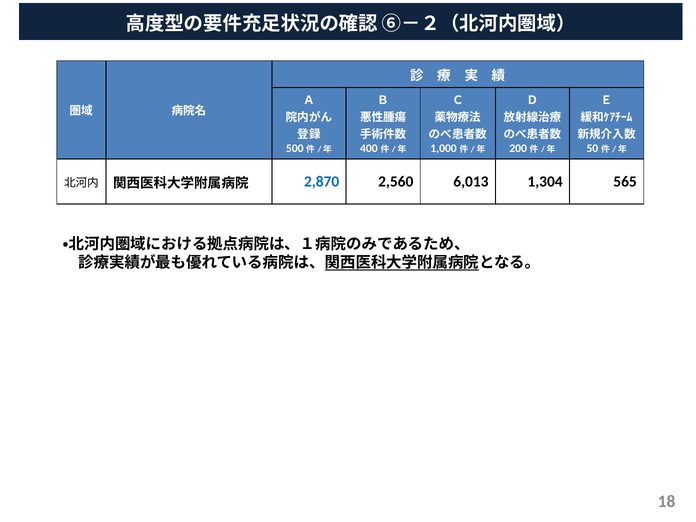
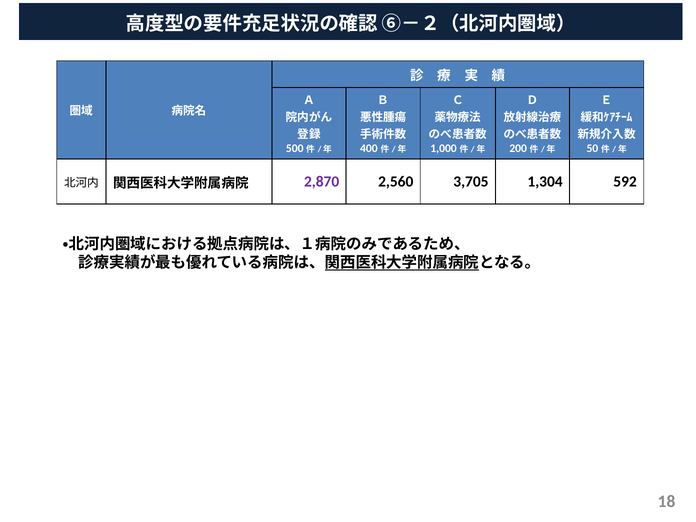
2,870 colour: blue -> purple (322, 182)
6,013: 6,013 -> 3,705 (471, 182)
565: 565 -> 592 (625, 182)
